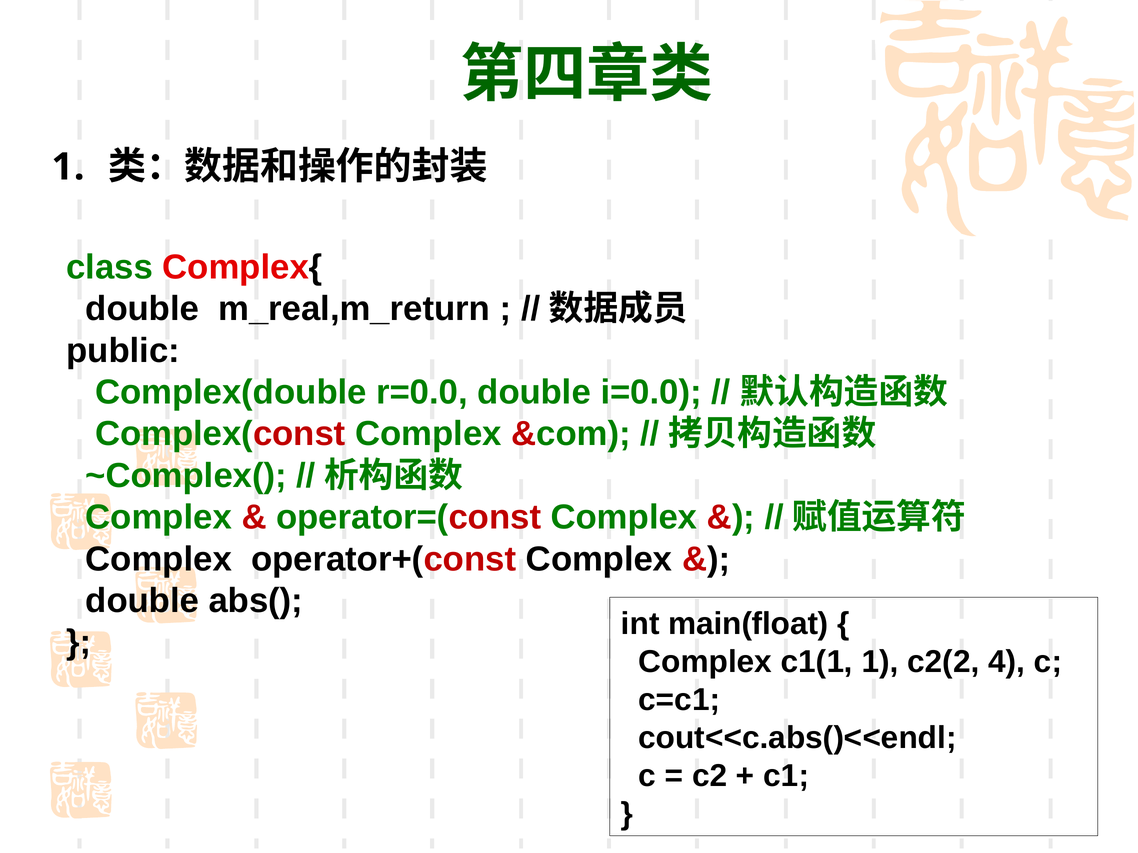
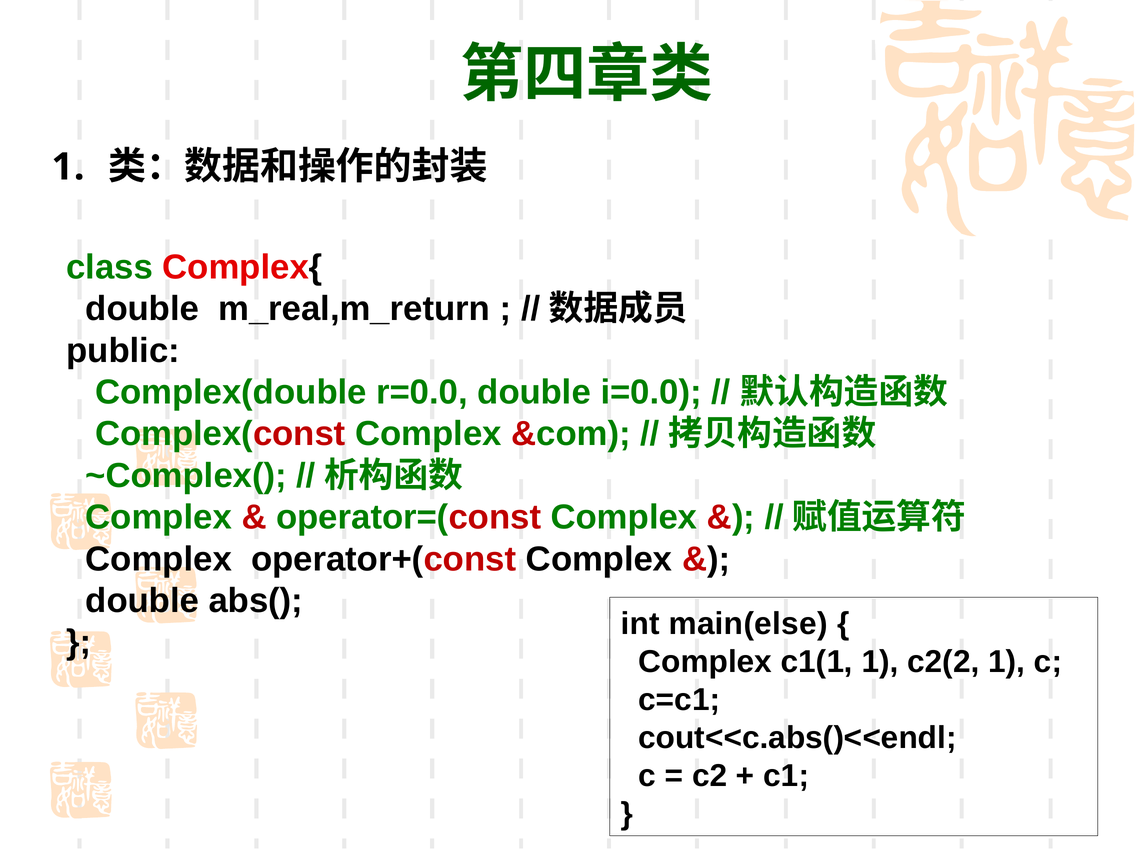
main(float: main(float -> main(else (748, 624)
c2(2 4: 4 -> 1 (1007, 662)
